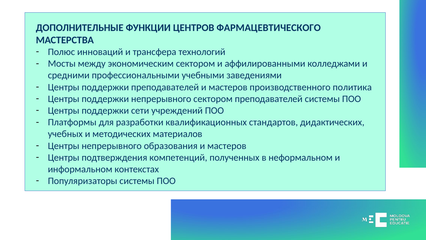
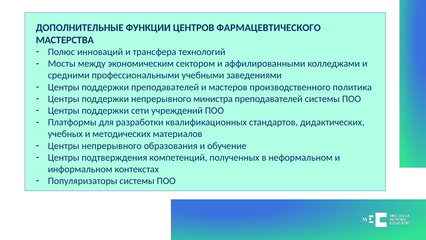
непрерывного сектором: сектором -> министра (213, 99)
образования и мастеров: мастеров -> обучение (227, 146)
